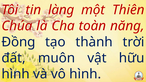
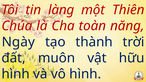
Đồng: Đồng -> Ngày (18, 42)
